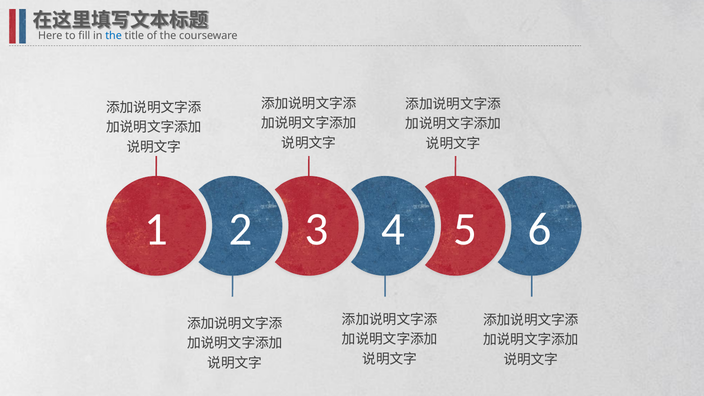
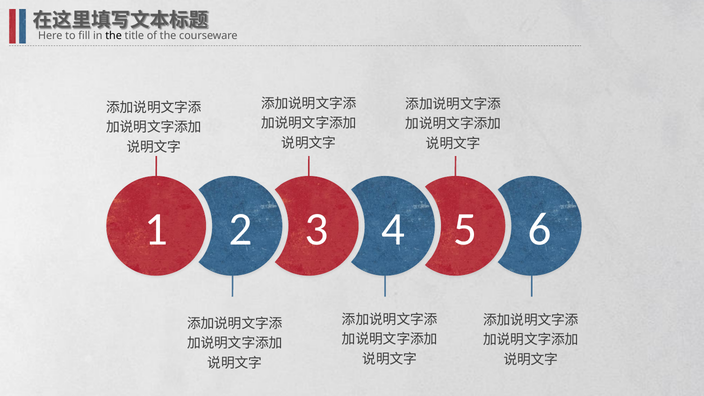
the colour: blue -> black (114, 36)
